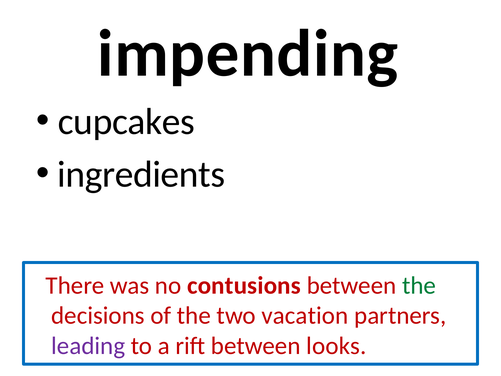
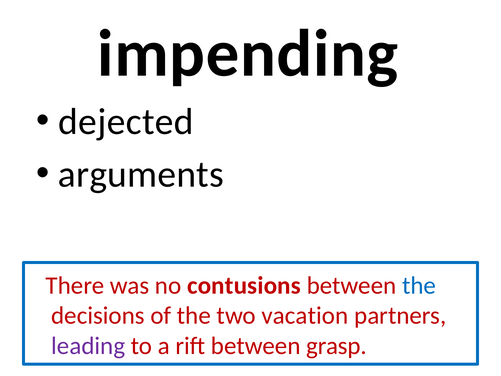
cupcakes: cupcakes -> dejected (126, 122)
ingredients: ingredients -> arguments (141, 174)
the colour: green -> blue (419, 285)
looks: looks -> grasp (336, 346)
